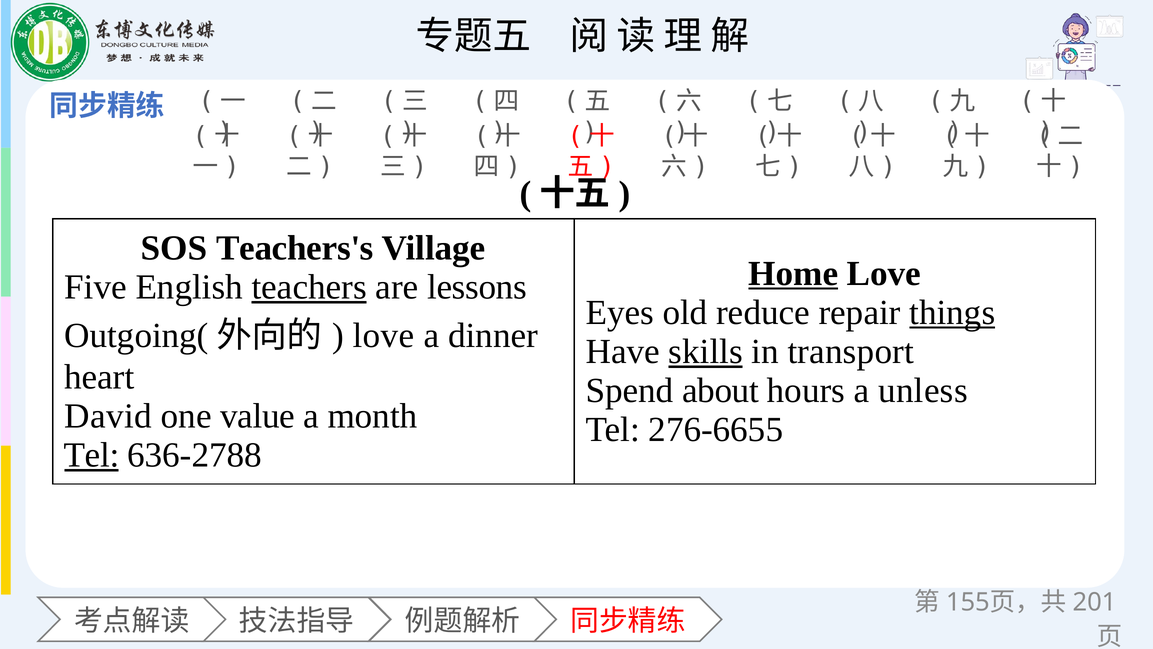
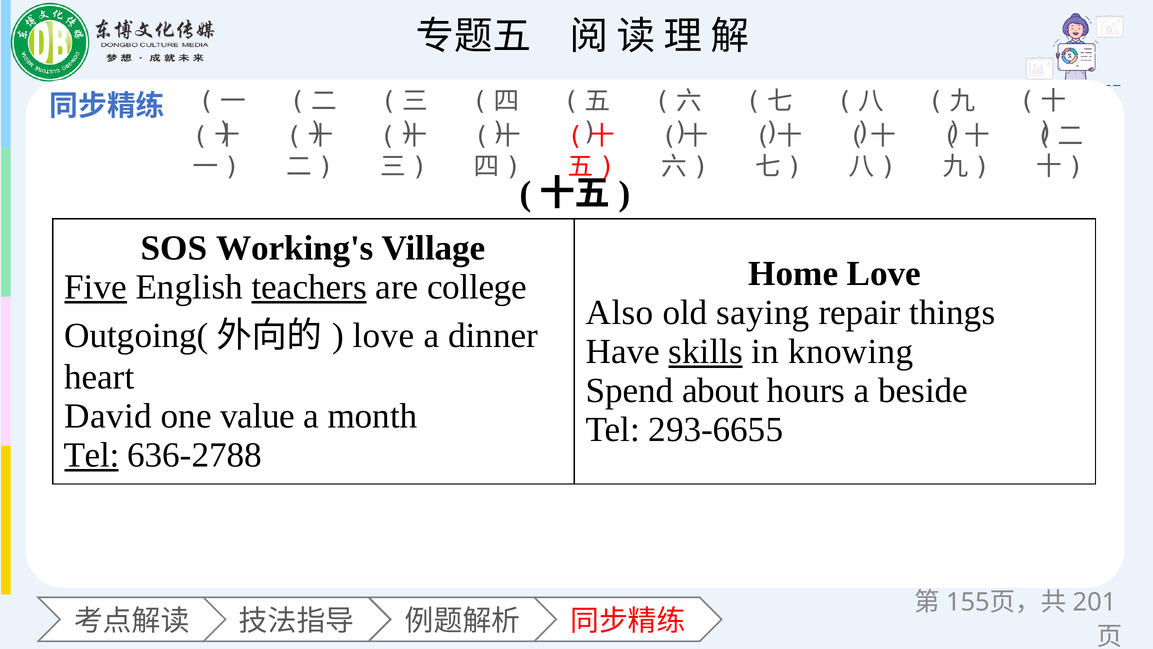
Teachers's: Teachers's -> Working's (295, 248)
Home underline: present -> none (793, 273)
Five underline: none -> present (96, 287)
lessons: lessons -> college (477, 287)
Eyes: Eyes -> Also (620, 312)
reduce: reduce -> saying (763, 312)
things underline: present -> none (952, 312)
transport: transport -> knowing (851, 351)
unless: unless -> beside (923, 390)
276-6655: 276-6655 -> 293-6655 (716, 429)
